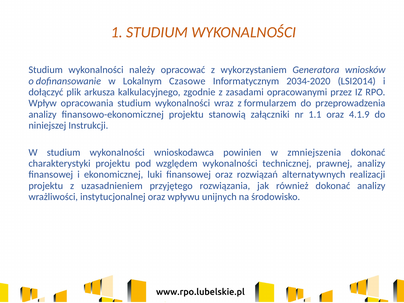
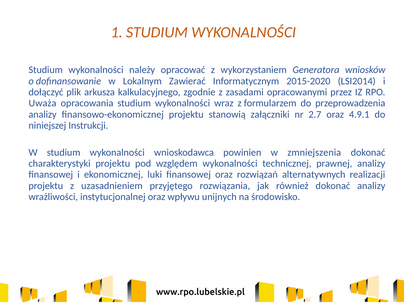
Czasowe: Czasowe -> Zawierać (187, 81)
2034-2020: 2034-2020 -> 2015-2020 (308, 81)
Wpływ: Wpływ -> Uważa (43, 103)
1.1: 1.1 -> 2.7 (315, 114)
4.1.9: 4.1.9 -> 4.9.1 (359, 114)
